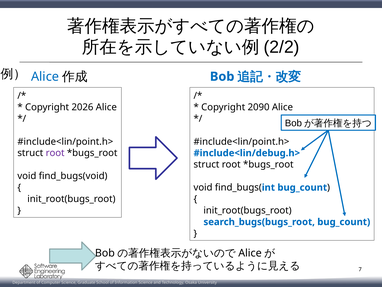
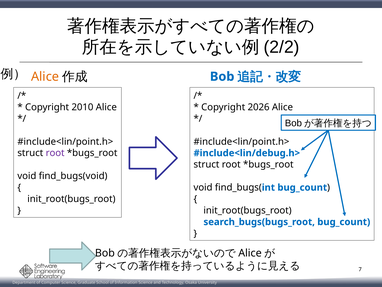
Alice colour: blue -> orange (45, 76)
2026: 2026 -> 2010 (82, 107)
2090: 2090 -> 2026 (259, 107)
